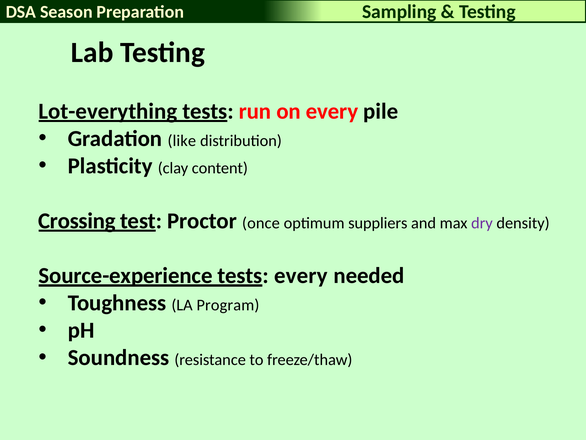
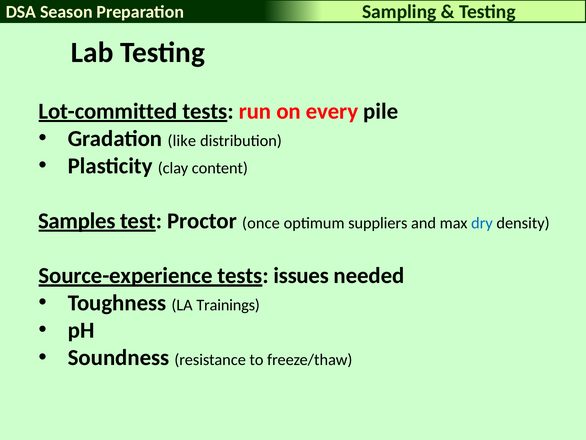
Lot-everything: Lot-everything -> Lot-committed (108, 111)
Crossing: Crossing -> Samples (77, 221)
dry colour: purple -> blue (482, 223)
tests every: every -> issues (301, 275)
Program: Program -> Trainings (228, 305)
